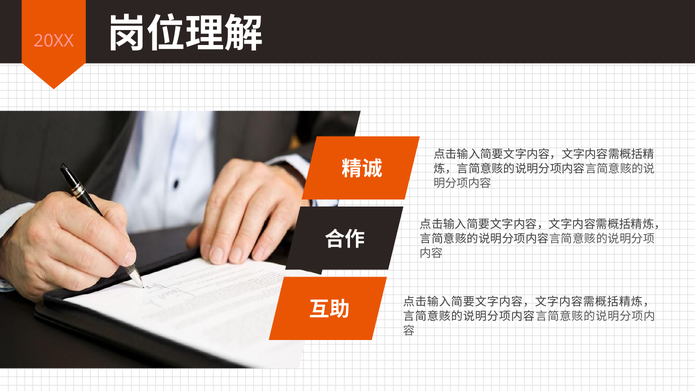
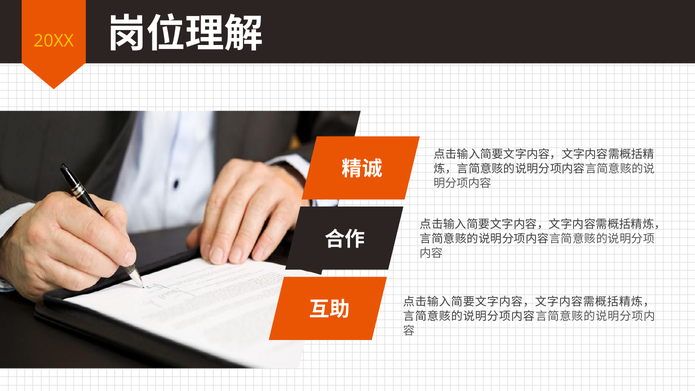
20XX colour: pink -> yellow (54, 41)
